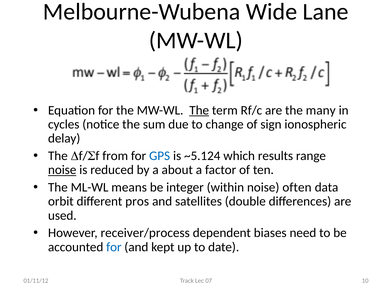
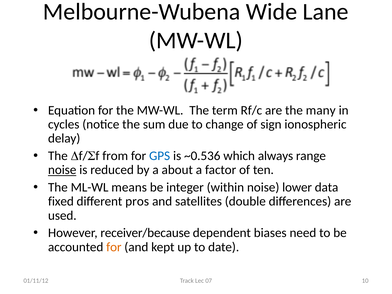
The underline: present -> none (199, 110)
~5.124: ~5.124 -> ~0.536 (202, 156)
results: results -> always (276, 156)
often: often -> lower (297, 187)
orbit: orbit -> fixed (61, 201)
receiver/process: receiver/process -> receiver/because (145, 233)
for colour: blue -> orange (114, 247)
